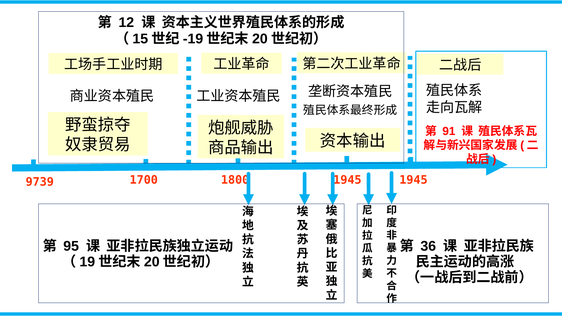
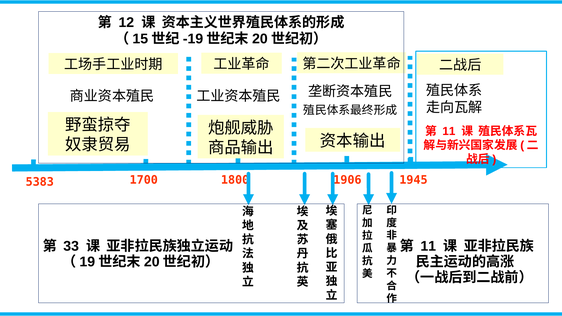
91: 91 -> 11 (449, 131)
9739: 9739 -> 5383 (40, 182)
1945: 1945 -> 1906 (347, 180)
95: 95 -> 33 (71, 246)
36: 36 -> 11 (428, 246)
